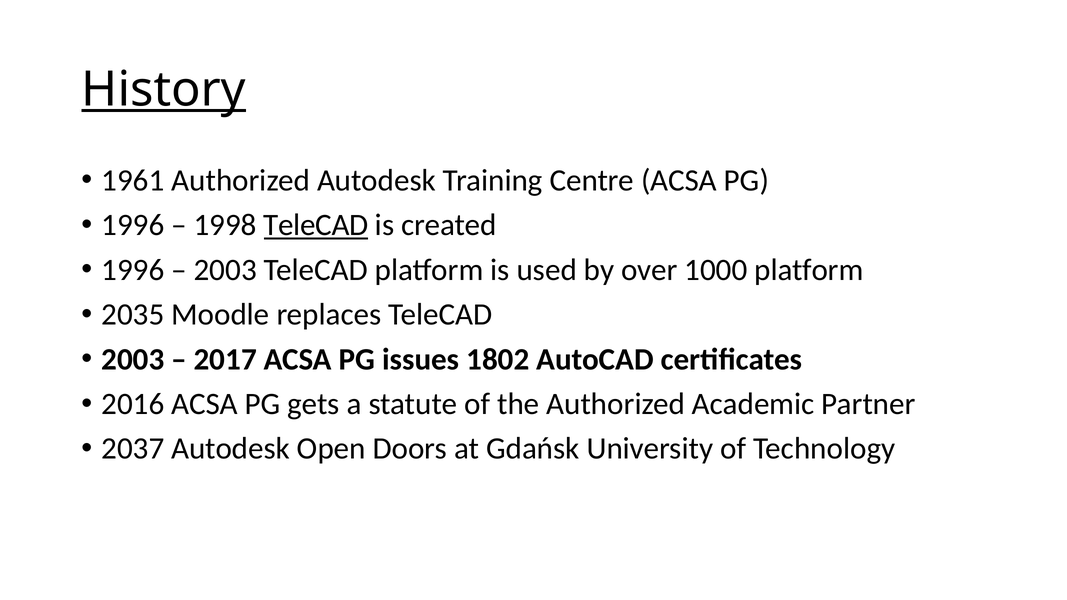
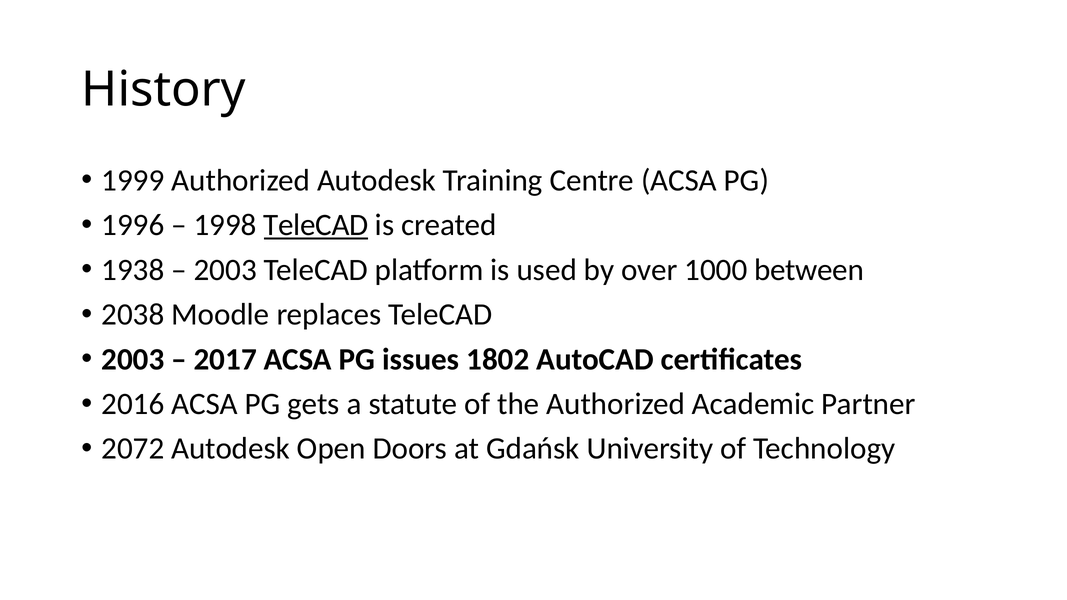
History underline: present -> none (164, 90)
1961: 1961 -> 1999 (133, 180)
1996: 1996 -> 1938 (133, 270)
1000 platform: platform -> between (809, 270)
2035: 2035 -> 2038 (133, 315)
2037: 2037 -> 2072 (133, 449)
